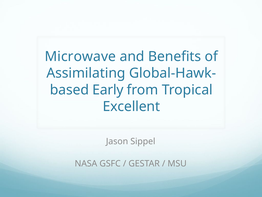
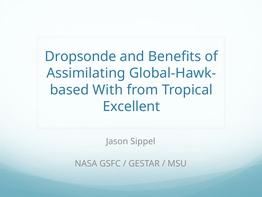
Microwave: Microwave -> Dropsonde (80, 56)
Early: Early -> With (108, 90)
